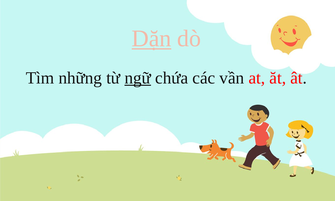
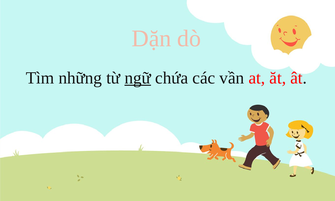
Dặn underline: present -> none (151, 39)
